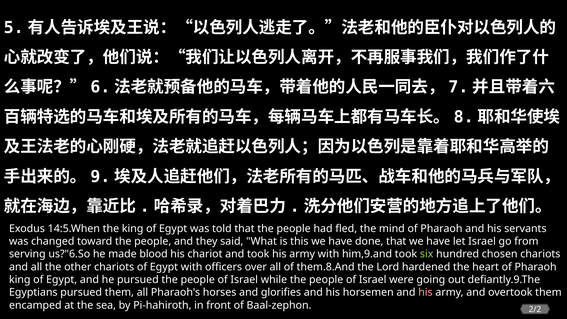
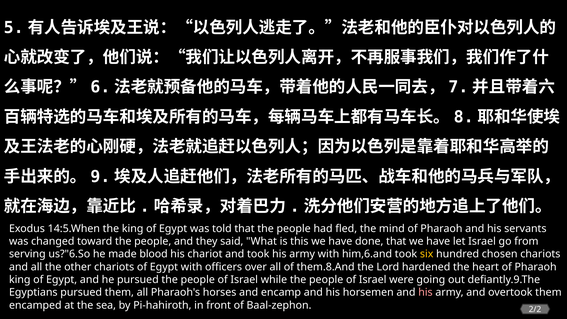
him,9.and: him,9.and -> him,6.and (367, 254)
six colour: light green -> yellow (427, 254)
glorifies: glorifies -> encamp (281, 292)
